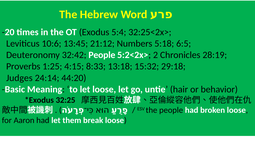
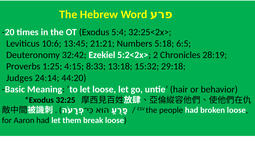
21:12: 21:12 -> 21:21 (102, 44)
32:42 People: People -> Ezekiel (102, 55)
